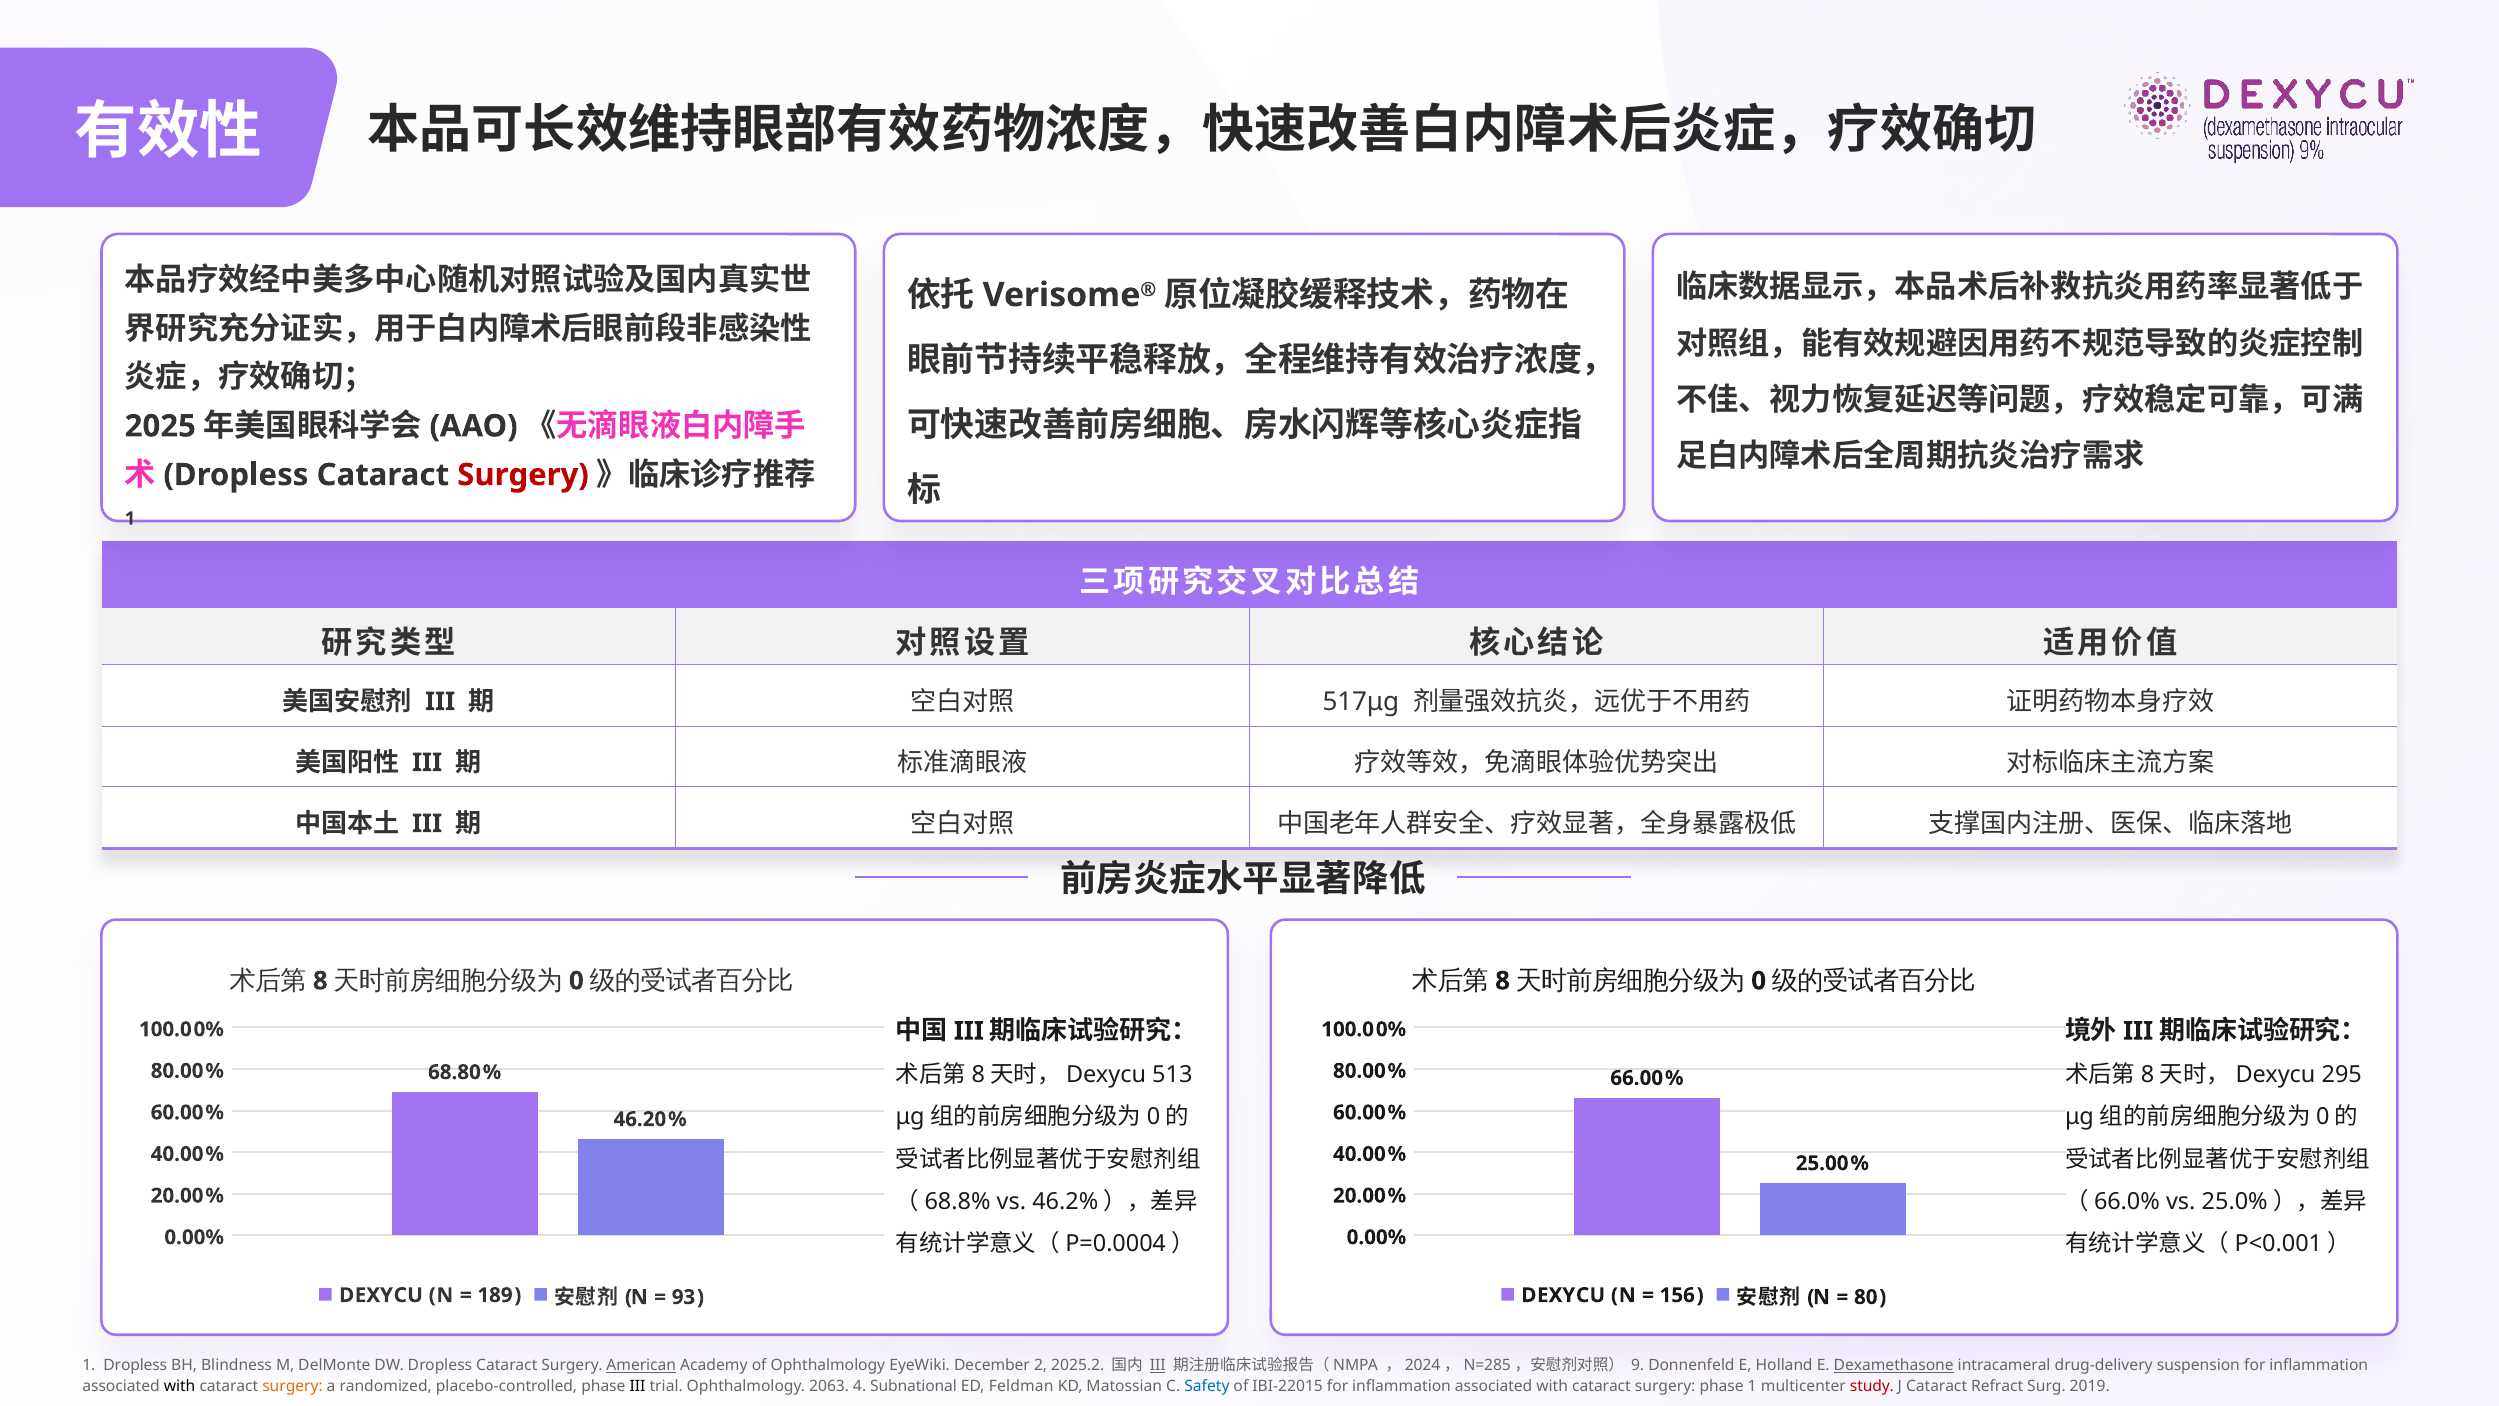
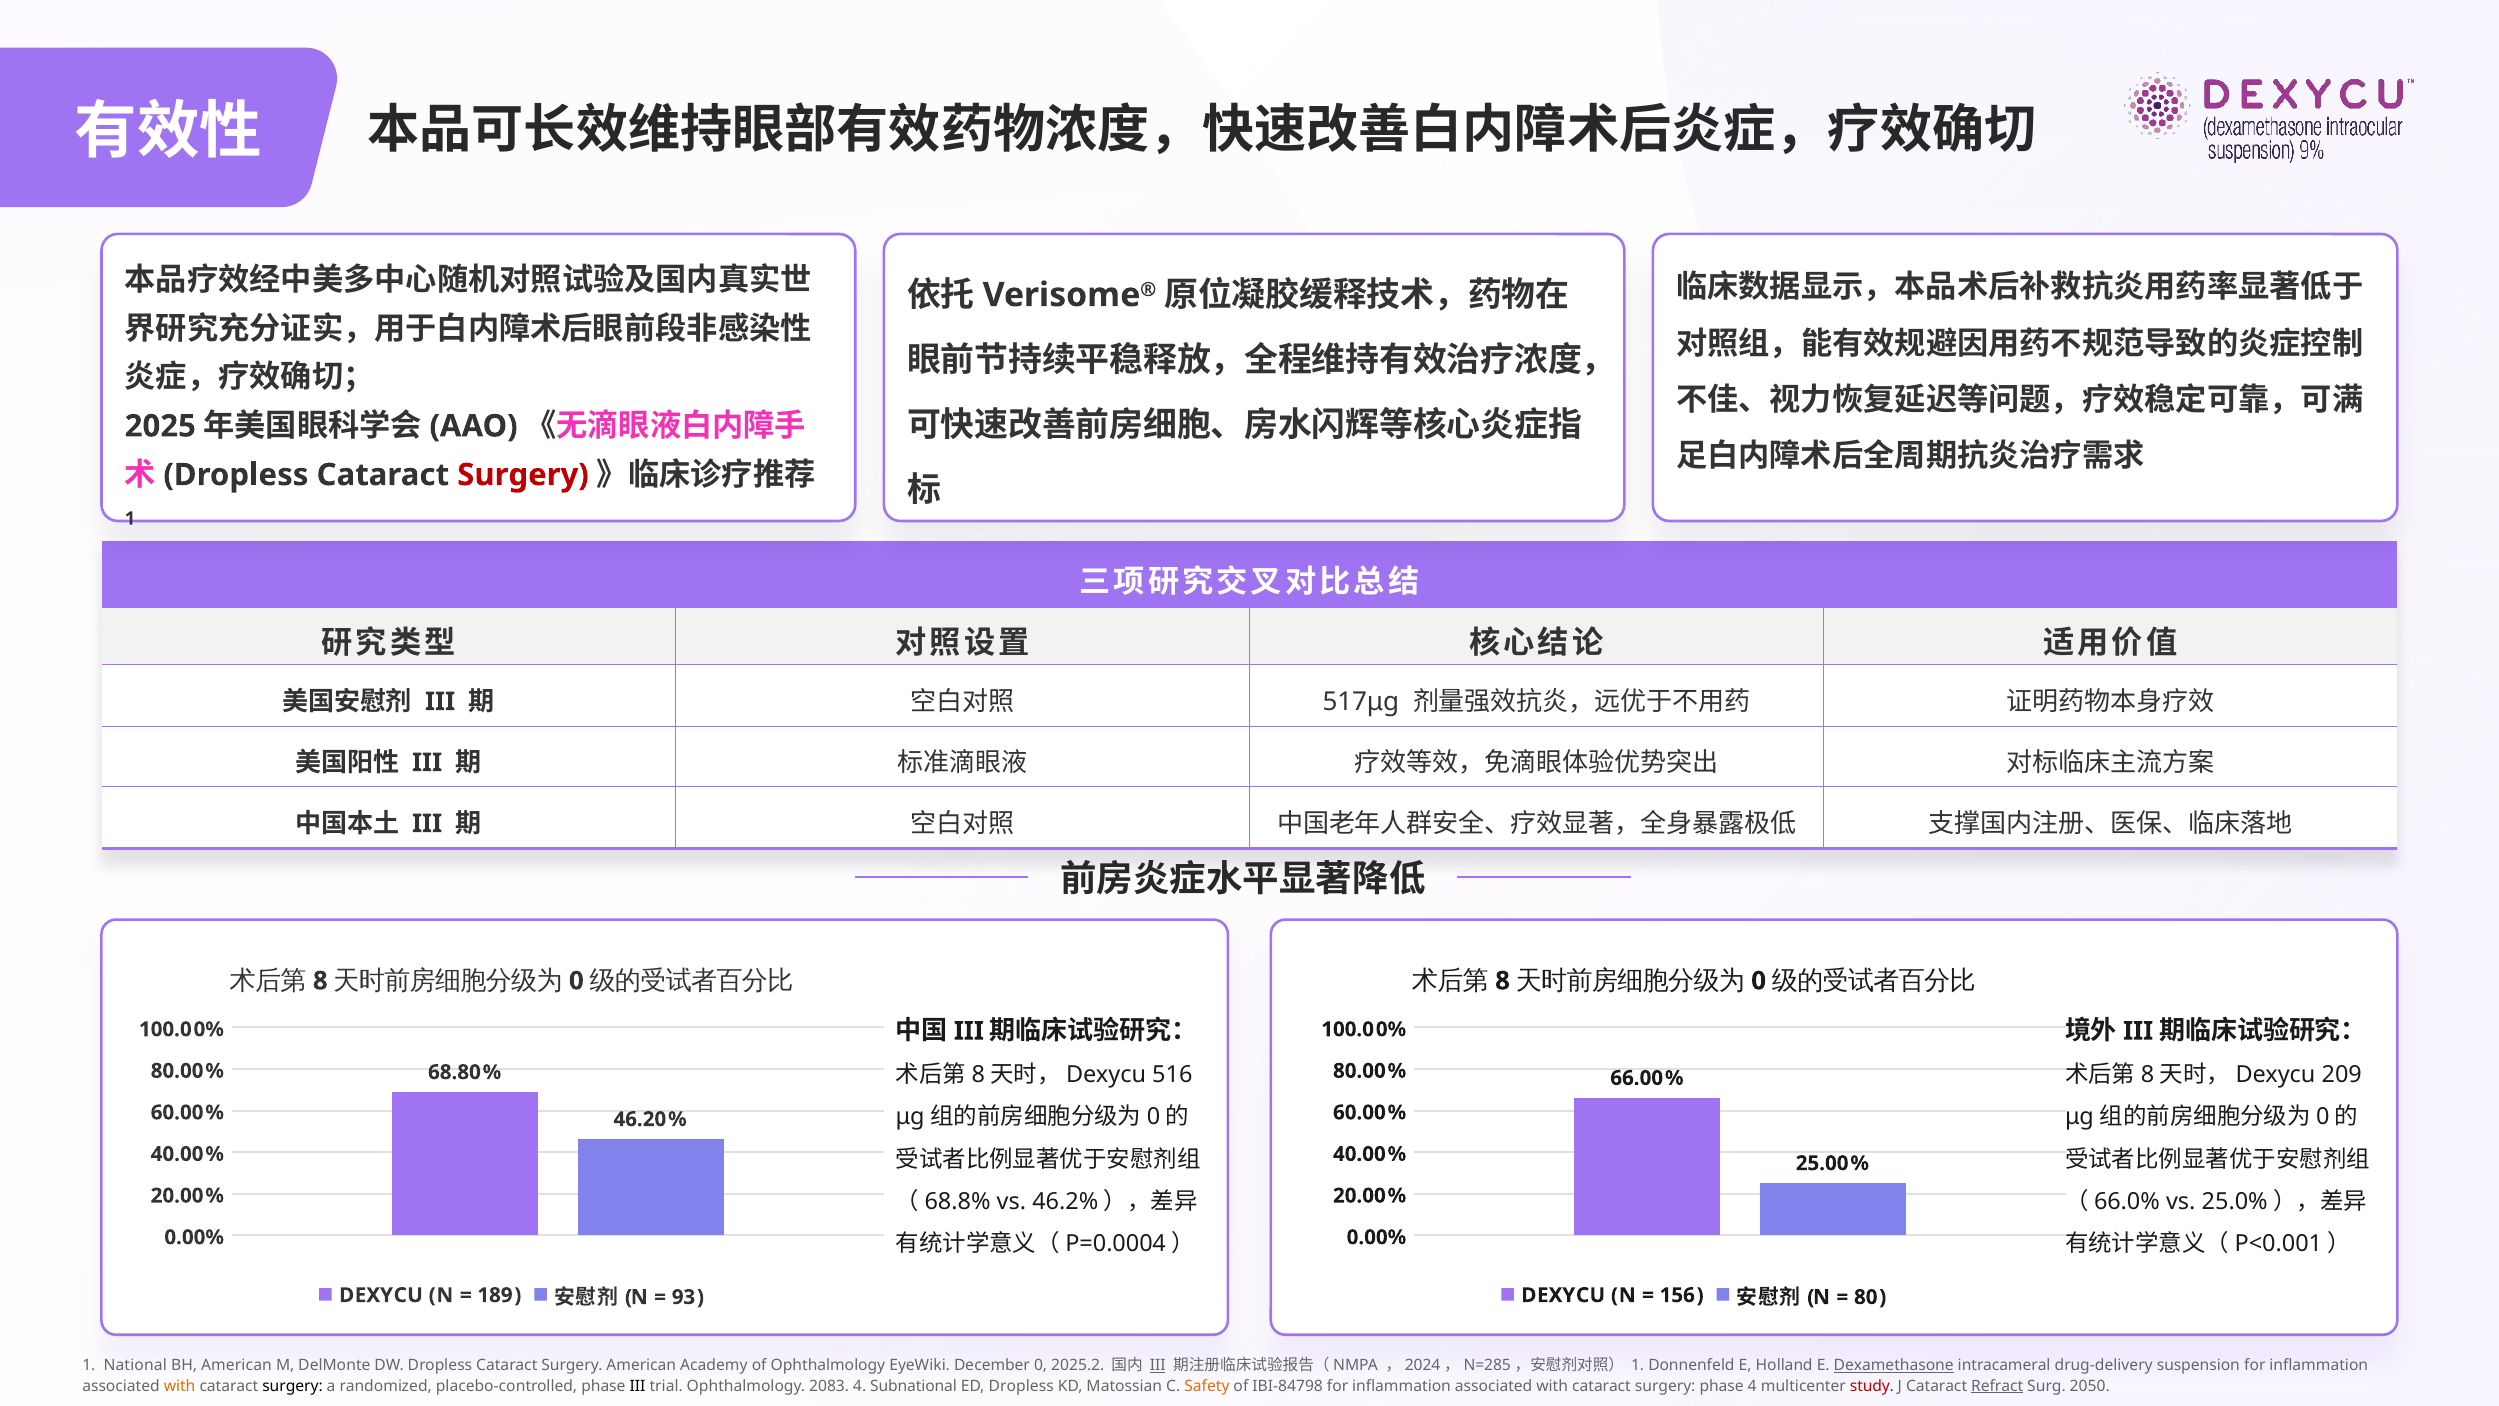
513: 513 -> 516 (1172, 1074)
295: 295 -> 209 (2342, 1074)
1 Dropless: Dropless -> National (135, 1365)
BH Blindness: Blindness -> American (236, 1365)
American underline: present -> none (641, 1365)
December 2: 2 -> 0 (1041, 1365)
9: 9 -> 1 (1638, 1365)
with colour: black -> orange (180, 1386)
surgery colour: orange -> black (293, 1386)
2063: 2063 -> 2083 (829, 1386)
ED Feldman: Feldman -> Dropless (1021, 1386)
Safety colour: blue -> orange (1207, 1386)
IBI-22015: IBI-22015 -> IBI-84798 (1288, 1386)
phase 1: 1 -> 4 (1752, 1386)
Refract underline: none -> present (1997, 1386)
2019: 2019 -> 2050 (2090, 1386)
